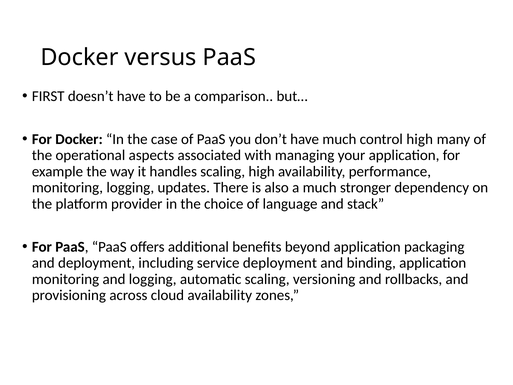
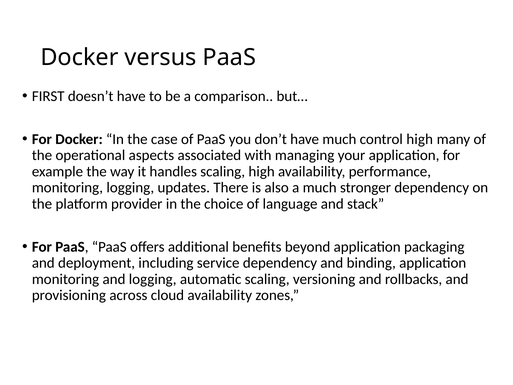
service deployment: deployment -> dependency (280, 263)
